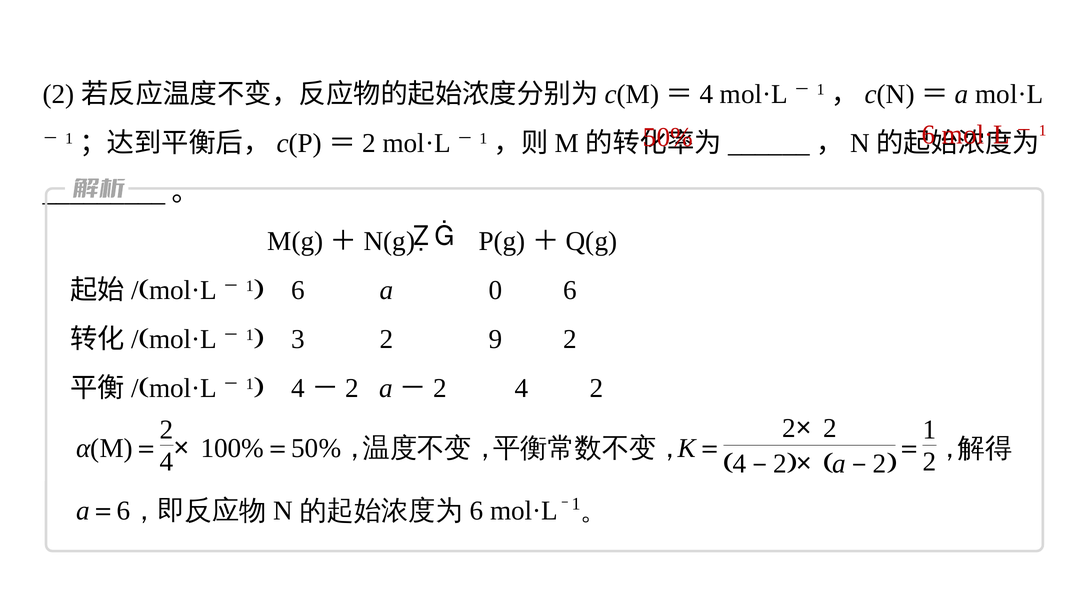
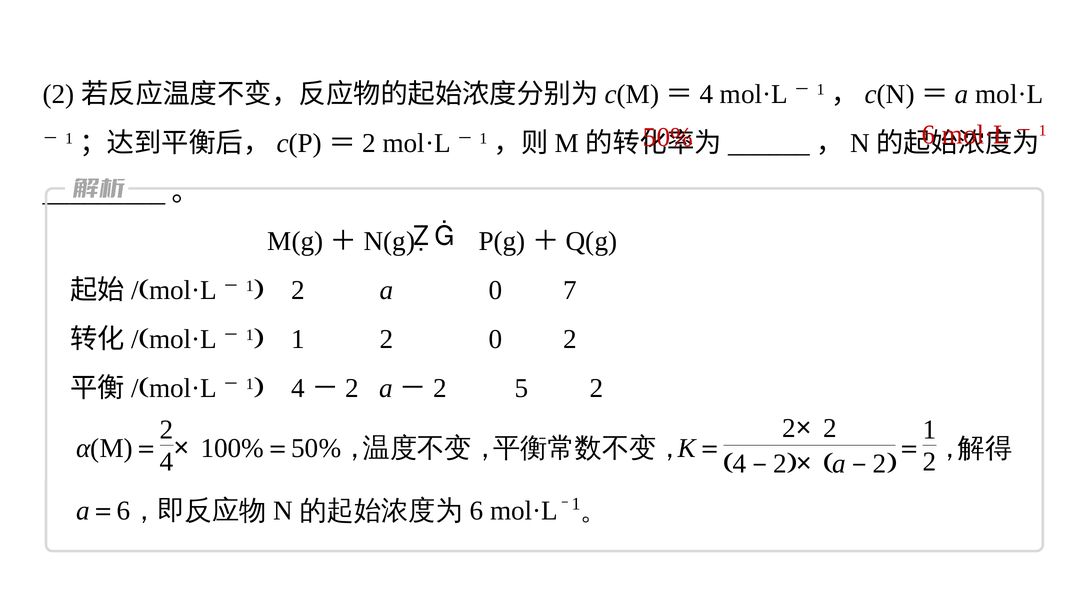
6: 6 -> 2 (298, 290)
0 6: 6 -> 7 (570, 290)
3: 3 -> 1 (298, 339)
2 9: 9 -> 0 (495, 339)
a－2 4: 4 -> 5 (522, 388)
